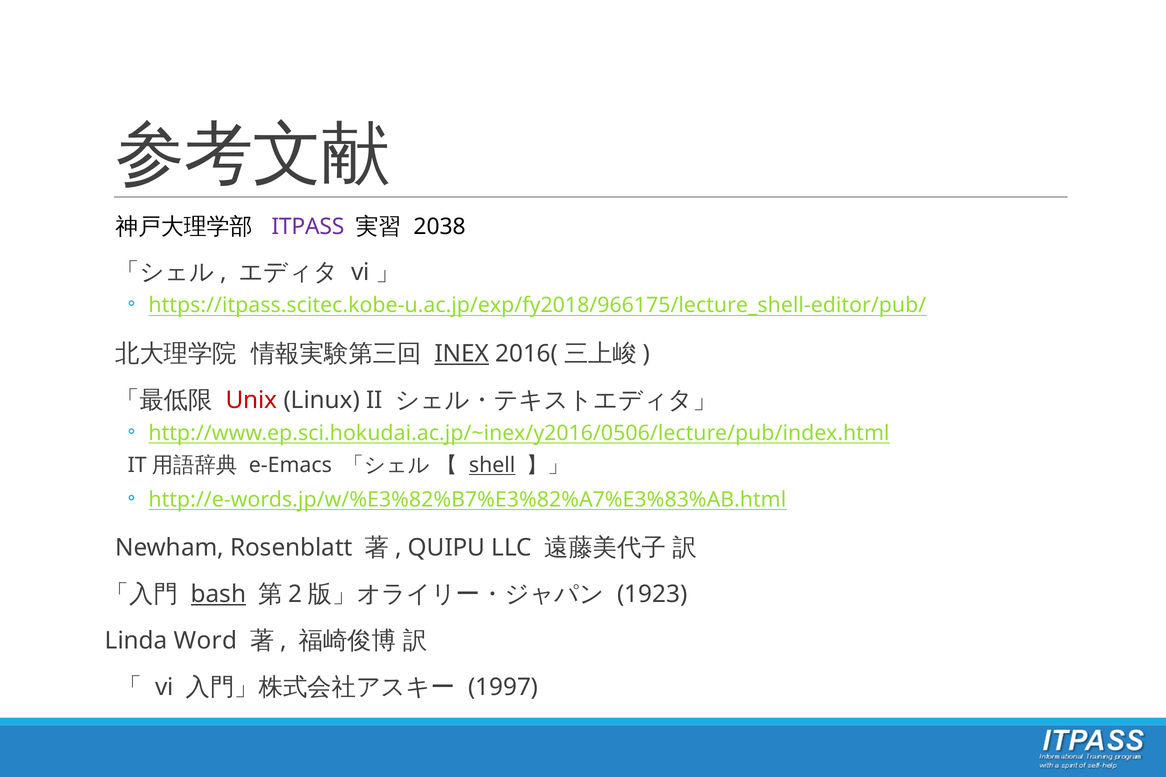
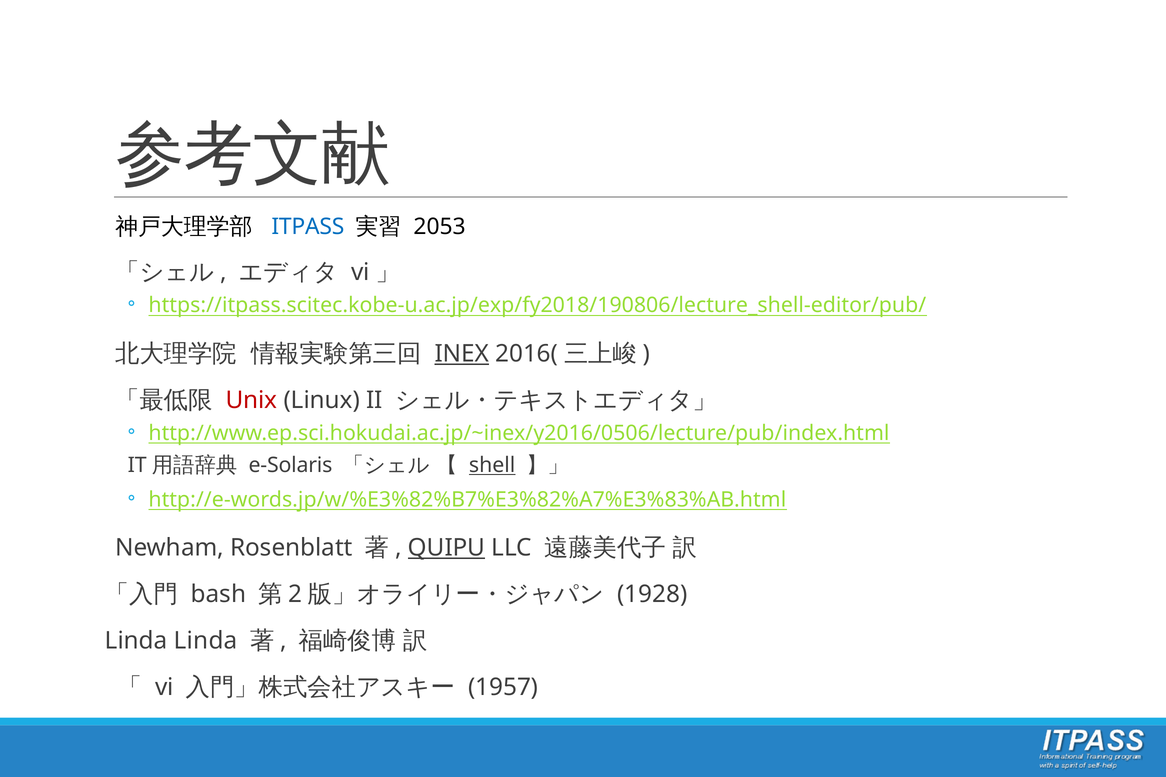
ITPASS colour: purple -> blue (308, 227)
2038: 2038 -> 2053 (440, 227)
https://itpass.scitec.kobe-u.ac.jp/exp/fy2018/966175/lecture_shell-editor/pub/: https://itpass.scitec.kobe-u.ac.jp/exp/fy2018/966175/lecture_shell-editor/pub/ -> https://itpass.scitec.kobe-u.ac.jp/exp/fy2018/190806/lecture_shell-editor/pub/ (537, 306)
e-Emacs: e-Emacs -> e-Solaris (290, 466)
QUIPU underline: none -> present (447, 548)
bash underline: present -> none (218, 595)
1923: 1923 -> 1928 (652, 595)
Linda Word: Word -> Linda (206, 641)
1997: 1997 -> 1957 (503, 687)
